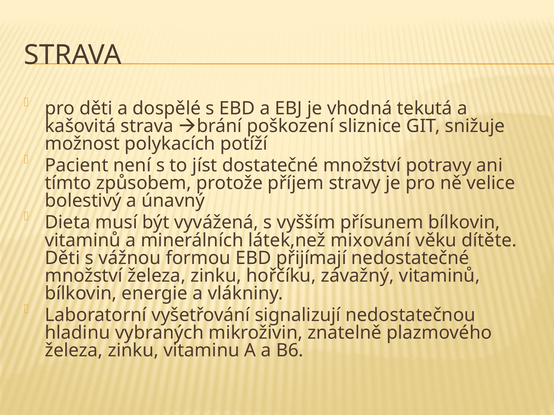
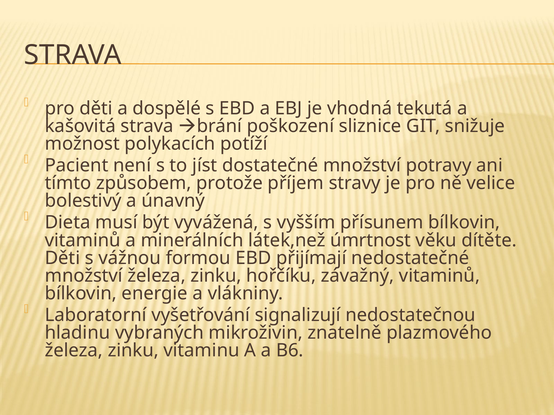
mixování: mixování -> úmrtnost (371, 241)
